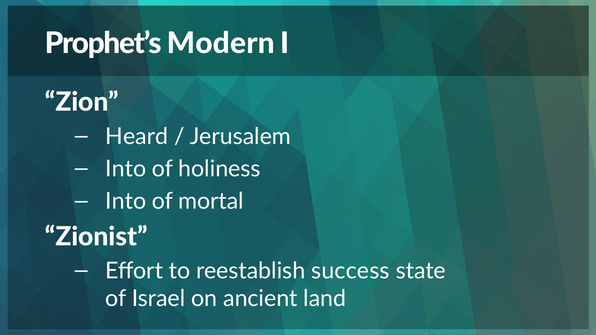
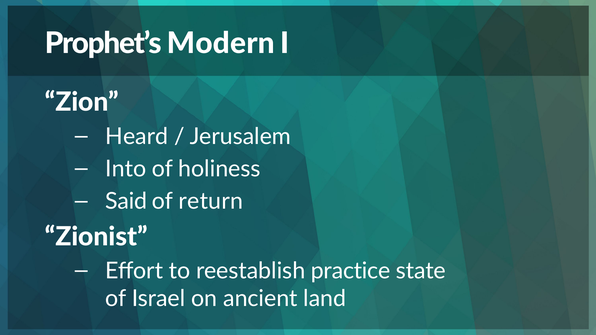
Into: Into -> Said (126, 201)
mortal: mortal -> return (211, 201)
success: success -> practice (351, 271)
